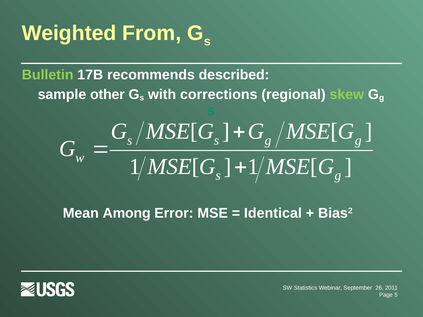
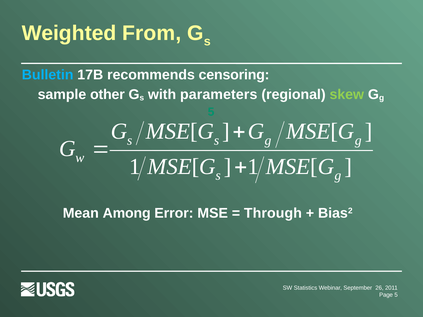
Bulletin colour: light green -> light blue (48, 75)
described: described -> censoring (234, 75)
corrections: corrections -> parameters (219, 95)
Identical: Identical -> Through (273, 213)
